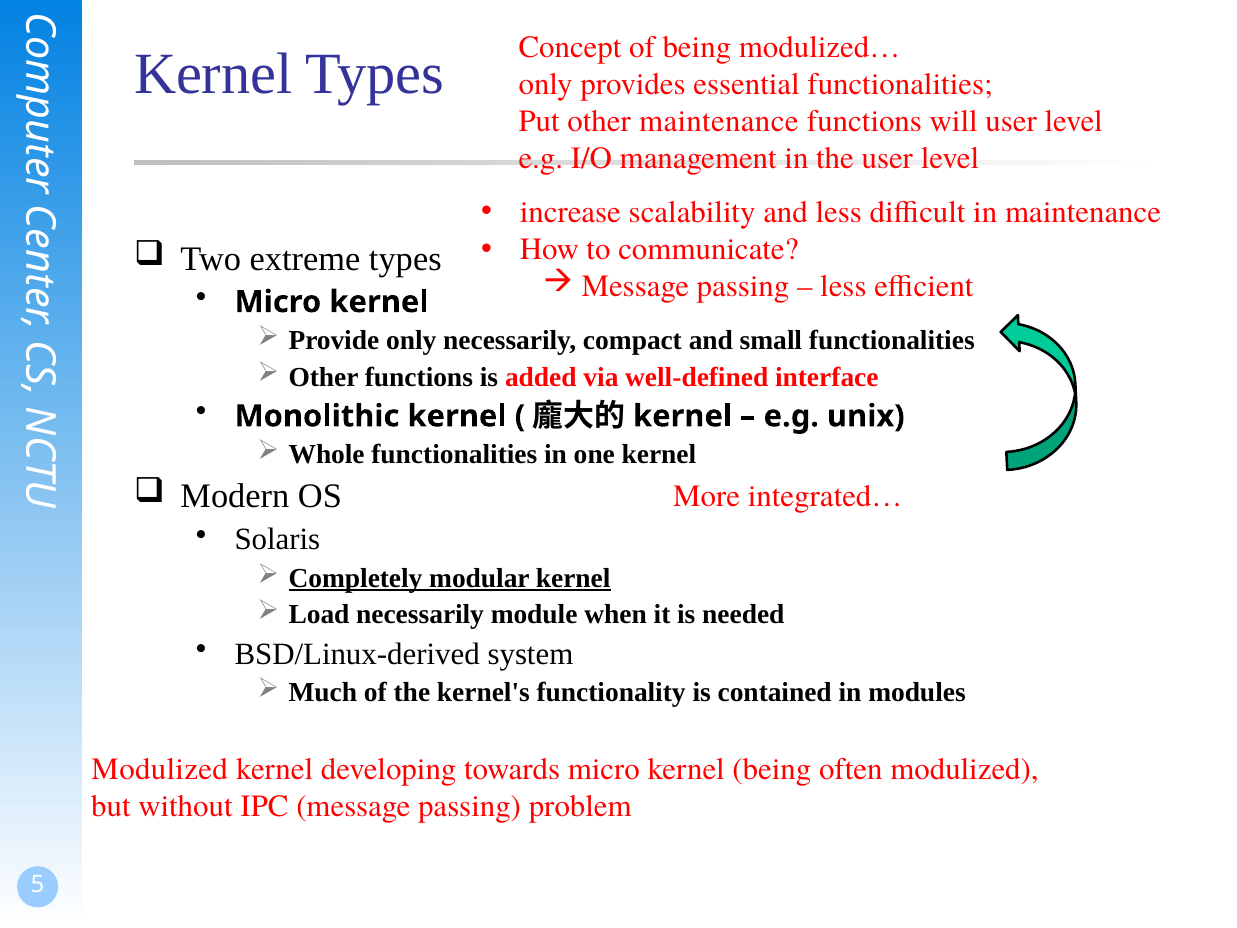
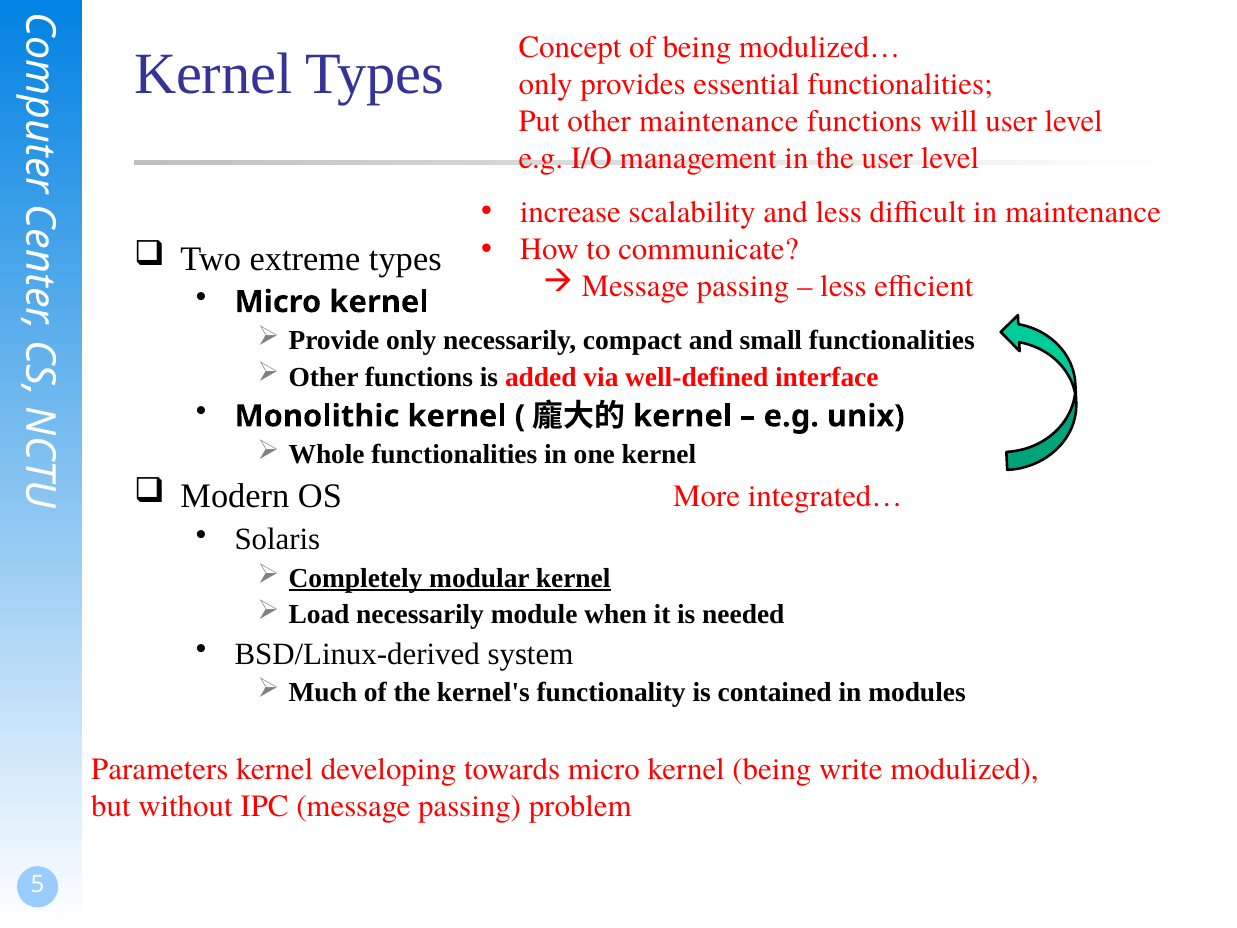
Modulized: Modulized -> Parameters (160, 769)
often: often -> write (851, 769)
